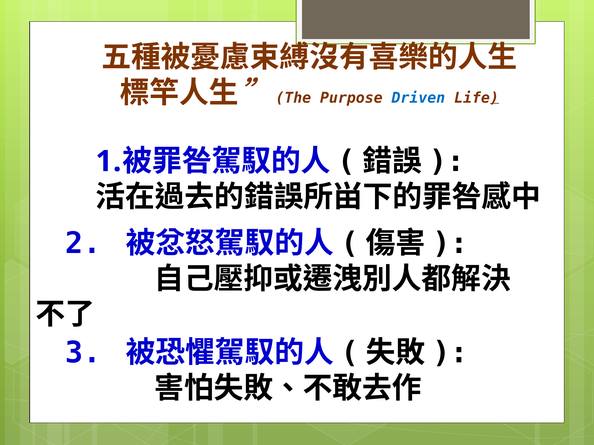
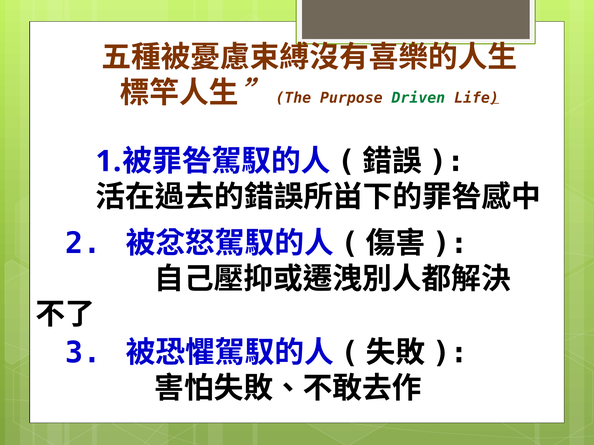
Driven colour: blue -> green (418, 98)
